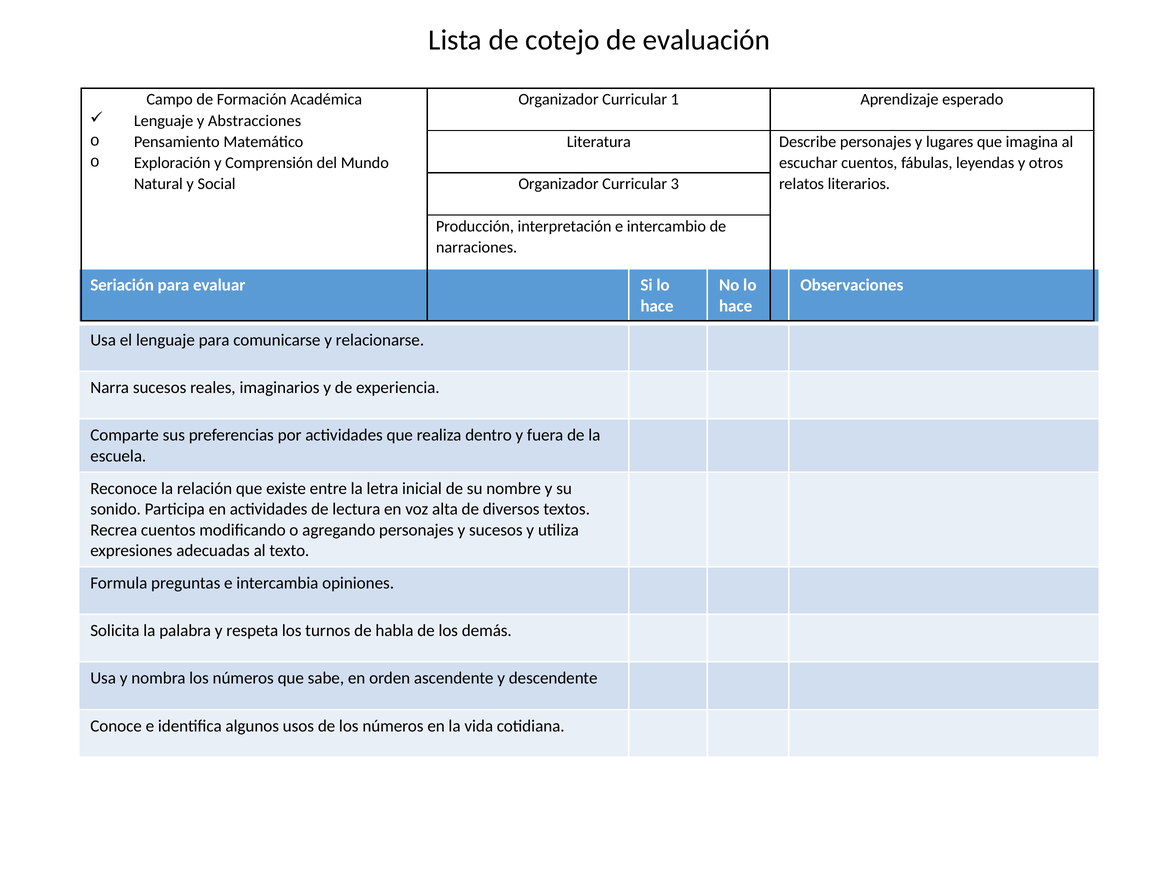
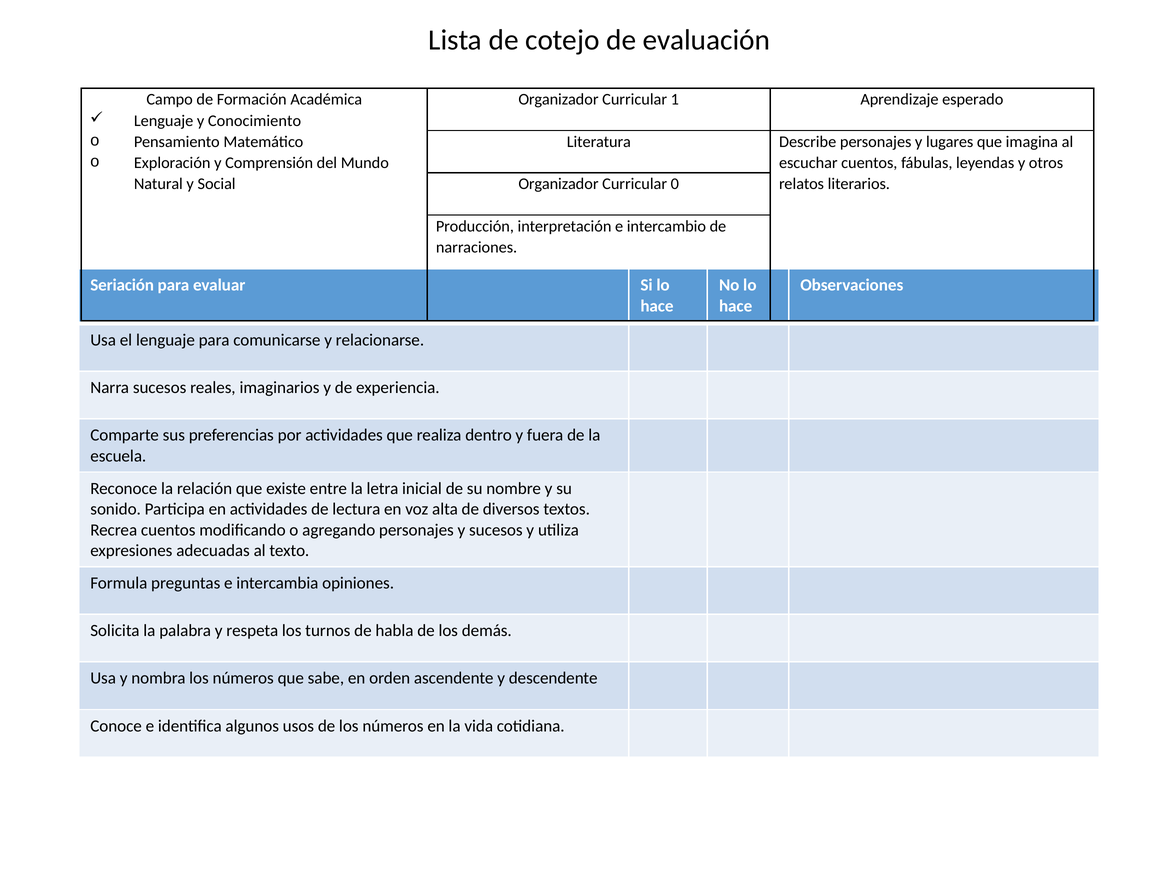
Abstracciones: Abstracciones -> Conocimiento (255, 121)
3: 3 -> 0 (675, 184)
